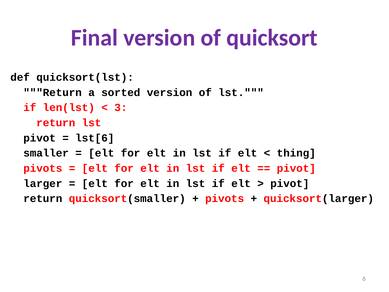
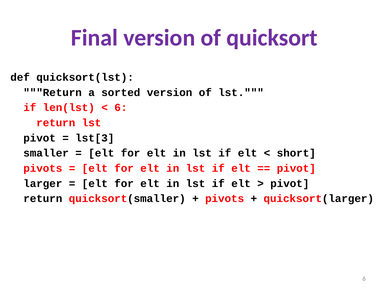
3: 3 -> 6 (121, 108)
lst[6: lst[6 -> lst[3 (95, 138)
thing: thing -> short (296, 153)
